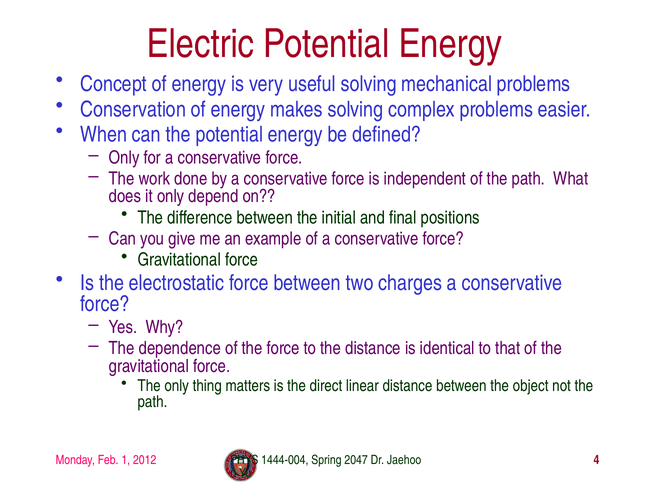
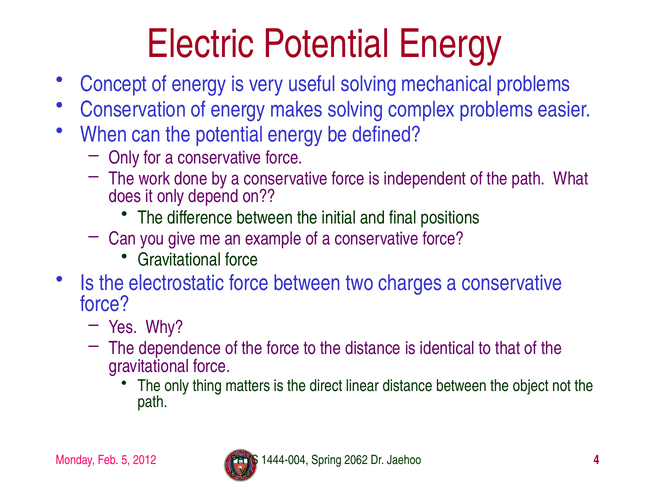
1: 1 -> 5 (126, 459)
2047: 2047 -> 2062 (356, 459)
